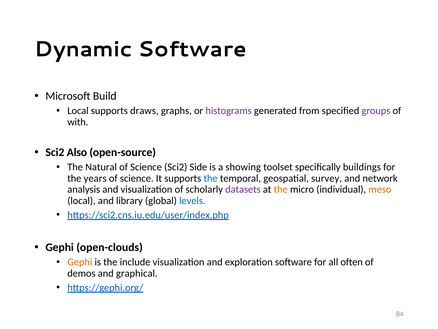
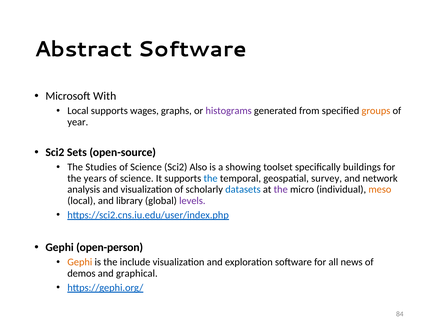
Dynamic: Dynamic -> Abstract (83, 49)
Build: Build -> With (105, 96)
draws: draws -> wages (144, 111)
groups colour: purple -> orange (376, 111)
with: with -> year (78, 122)
Also: Also -> Sets (77, 152)
Natural: Natural -> Studies (101, 167)
Side: Side -> Also (198, 167)
datasets colour: purple -> blue (243, 189)
the colour: orange -> purple (281, 189)
levels colour: blue -> purple (192, 200)
open-clouds: open-clouds -> open-person (110, 247)
often: often -> news (352, 262)
